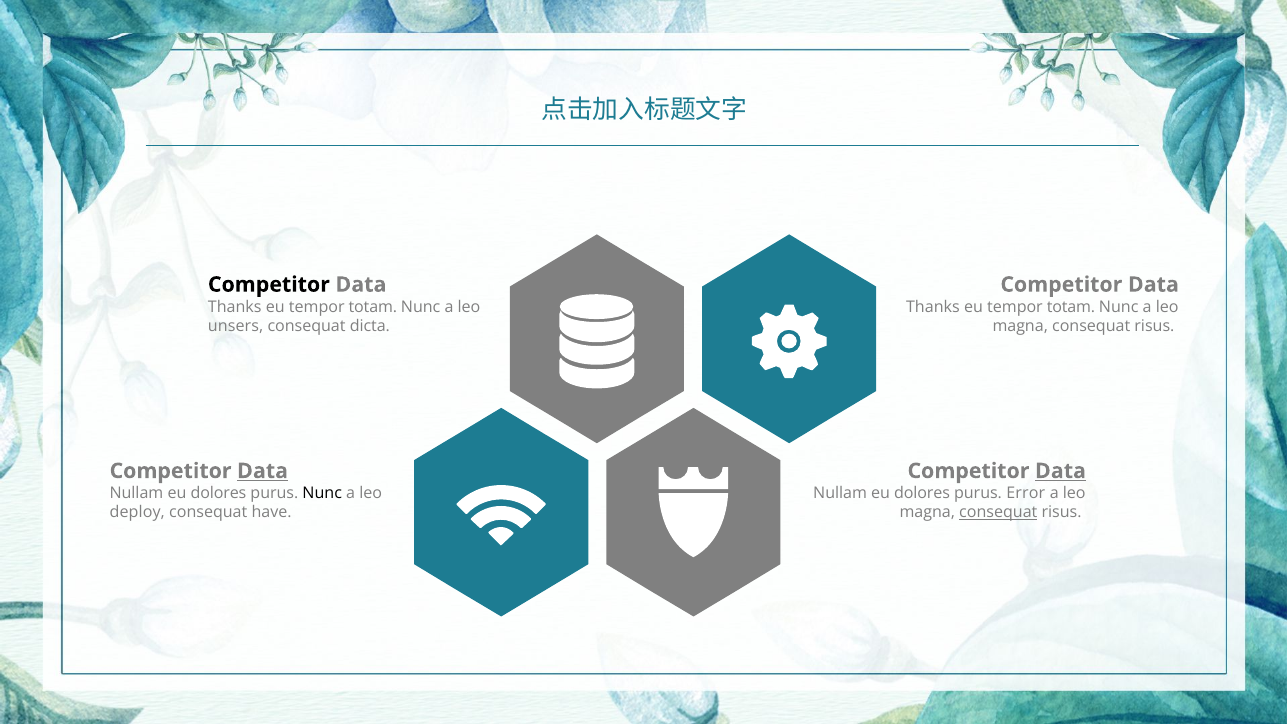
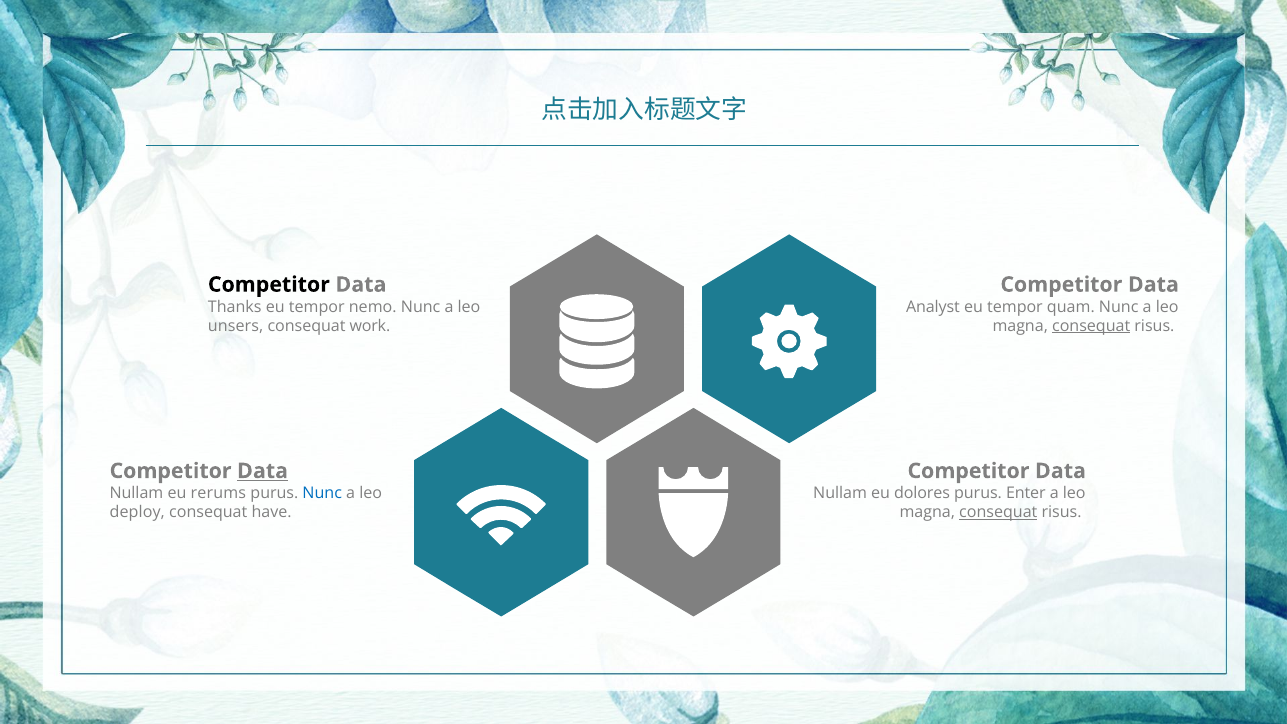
totam: totam -> nemo (373, 307)
Thanks: Thanks -> Analyst (933, 307)
totam: totam -> quam (1071, 307)
dicta: dicta -> work (370, 326)
consequat underline: none -> present (1091, 326)
Data underline: present -> none (1060, 471)
dolores: dolores -> rerums (218, 493)
Nunc colour: black -> blue (322, 493)
Error: Error -> Enter (1026, 493)
